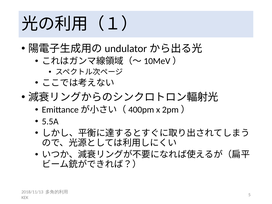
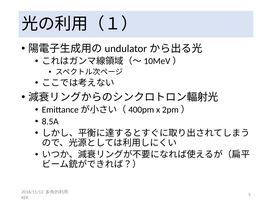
5.5A: 5.5A -> 8.5A (50, 121)
